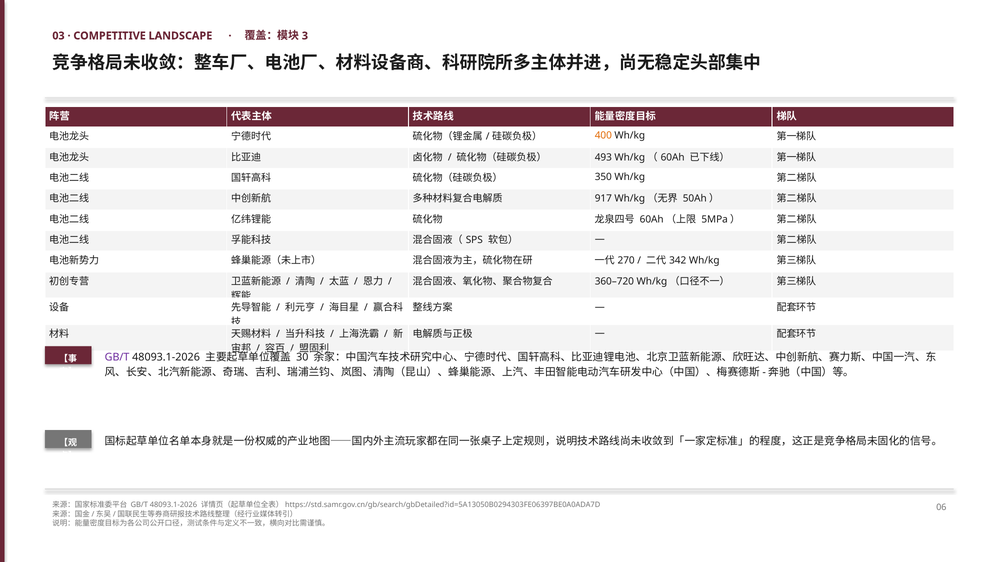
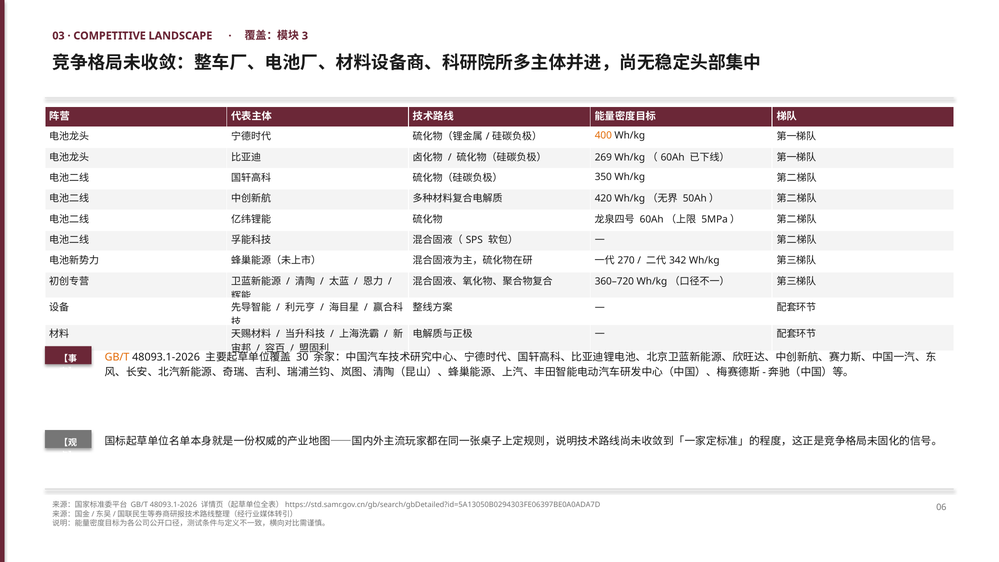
493: 493 -> 269 (603, 157)
917: 917 -> 420 (603, 199)
GB/T colour: purple -> orange (117, 357)
